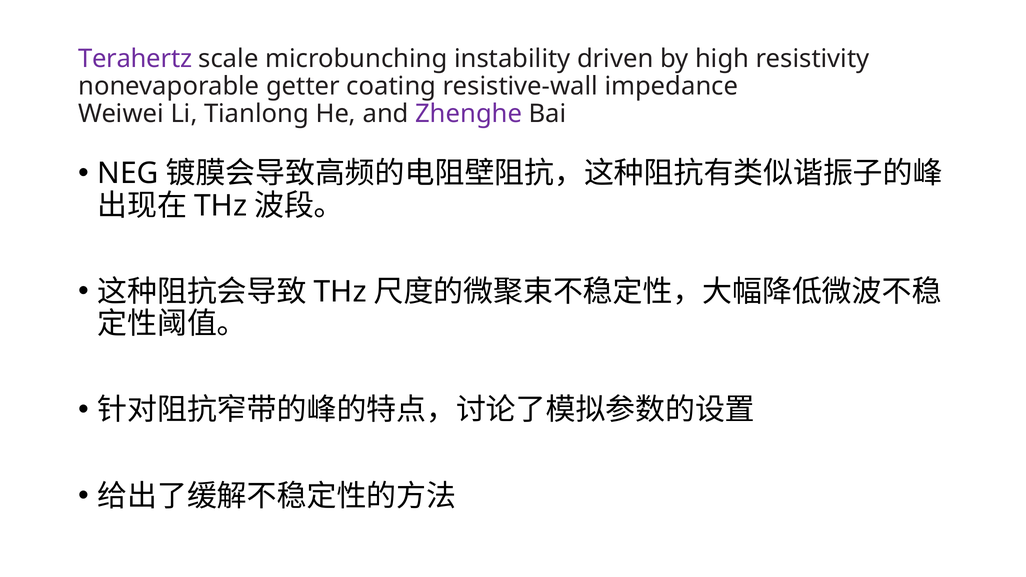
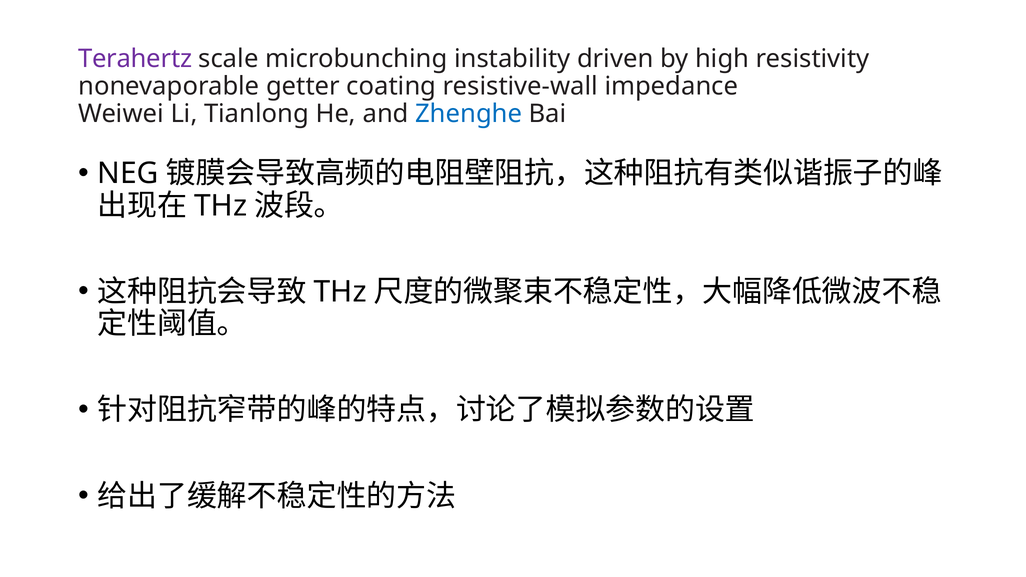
Zhenghe colour: purple -> blue (469, 114)
